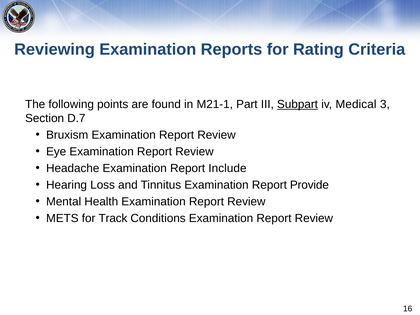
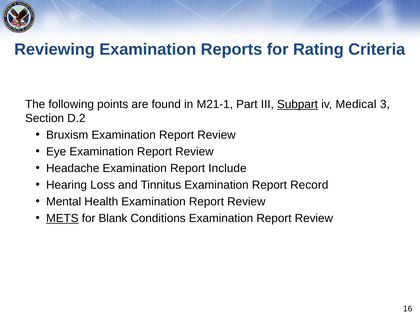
D.7: D.7 -> D.2 (76, 118)
Provide: Provide -> Record (309, 185)
METS underline: none -> present (62, 218)
Track: Track -> Blank (113, 218)
